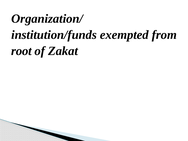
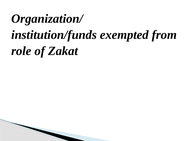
root: root -> role (21, 51)
